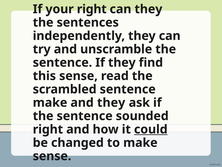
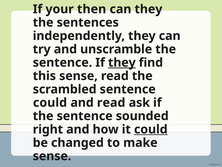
your right: right -> then (92, 9)
they underline: none -> present (122, 62)
make: make -> could (50, 102)
and they: they -> read (111, 102)
